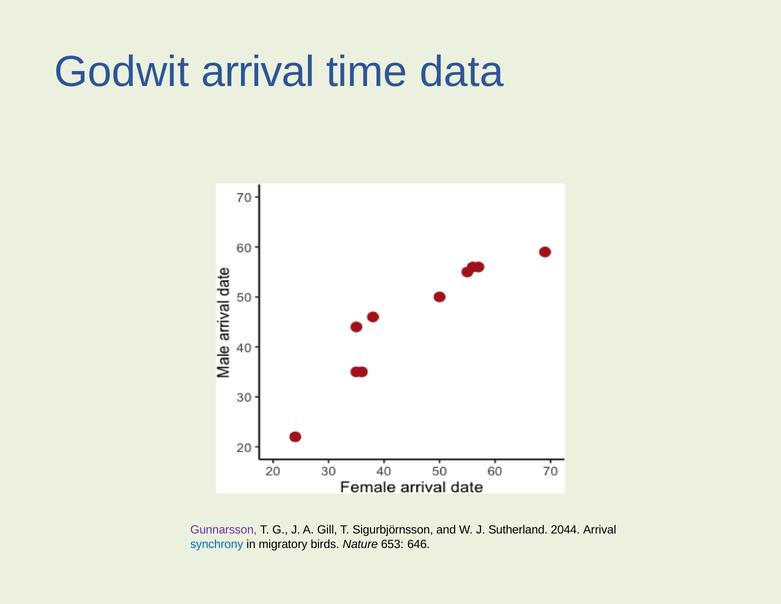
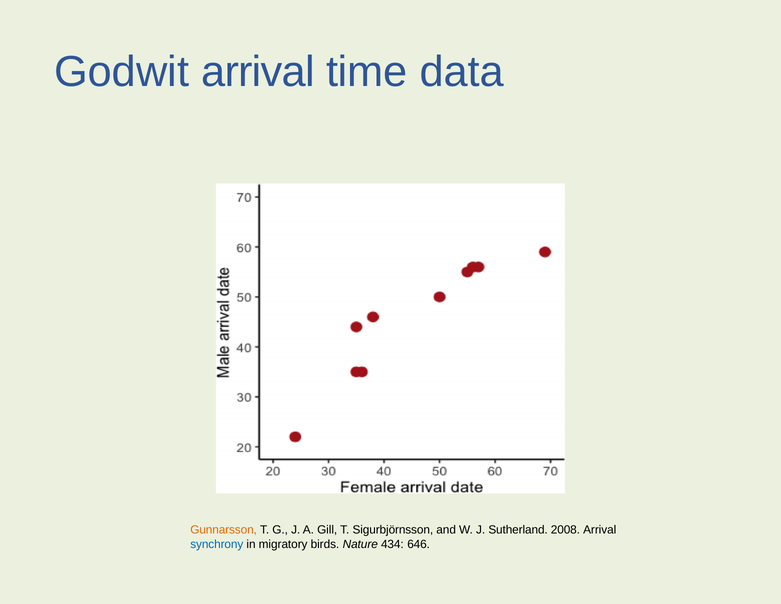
Gunnarsson colour: purple -> orange (224, 530)
2044: 2044 -> 2008 (565, 530)
653: 653 -> 434 (392, 544)
